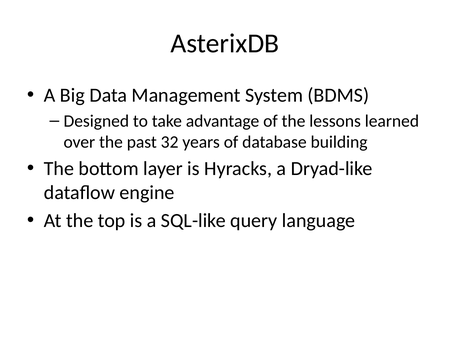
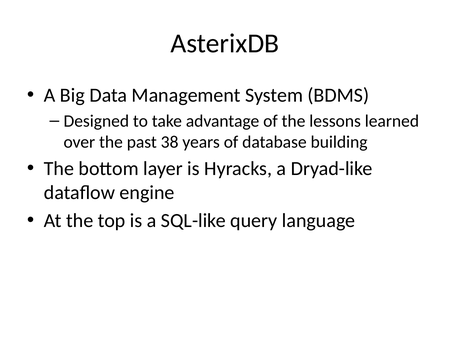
32: 32 -> 38 (170, 142)
